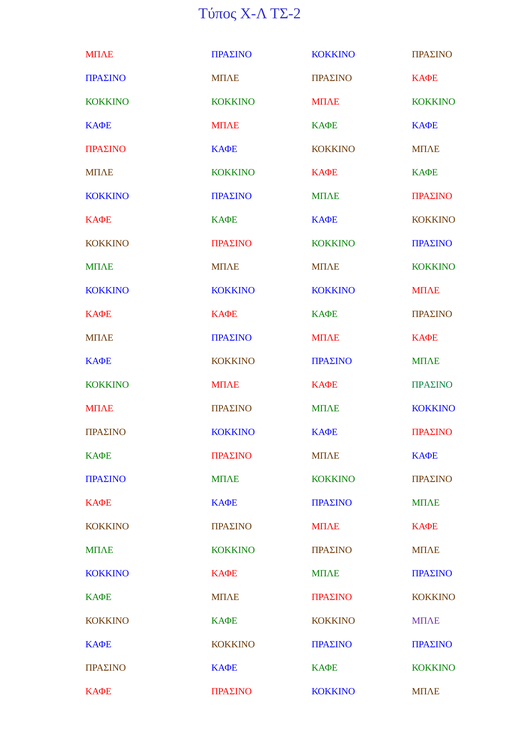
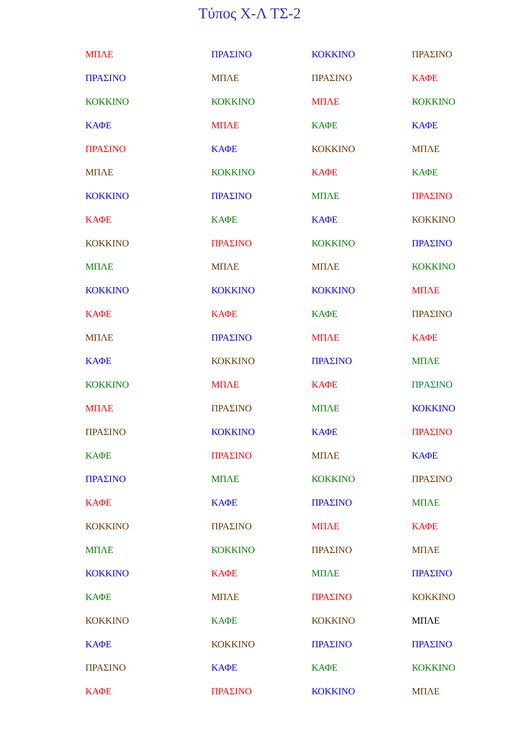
ΜΠΛΕ colour: purple -> black (426, 621)
